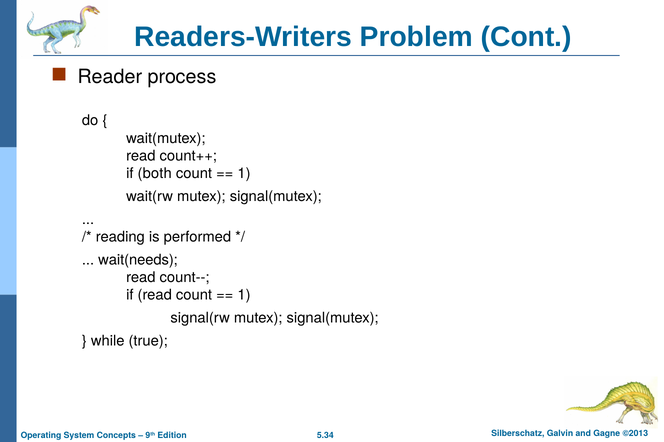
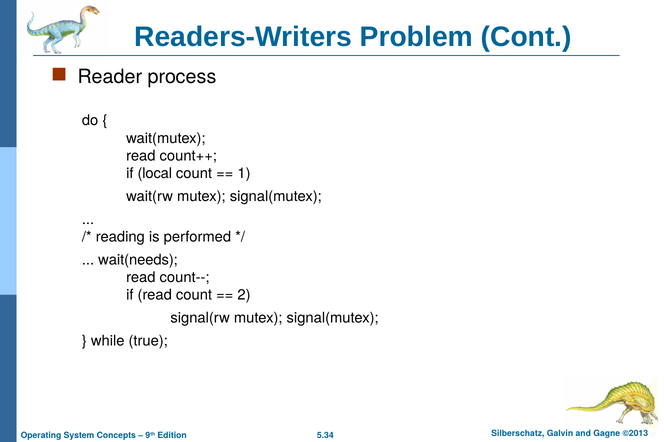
both: both -> local (155, 174)
1: 1 -> 2 (244, 295)
